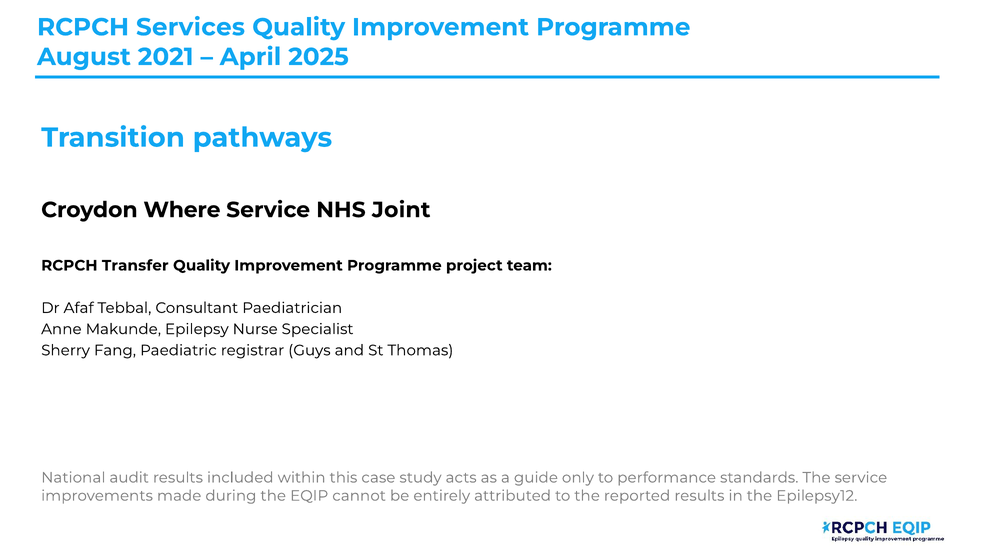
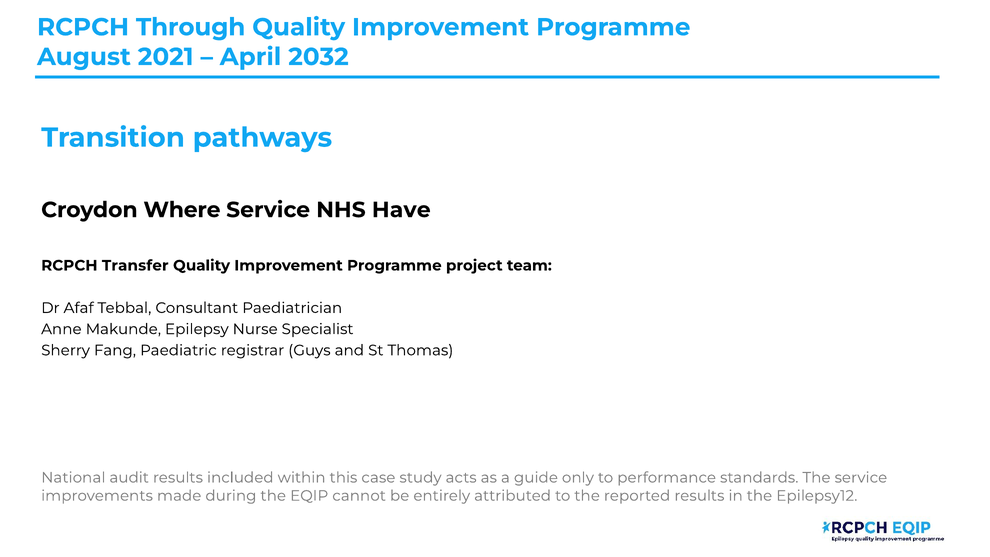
Services: Services -> Through (191, 27)
2025: 2025 -> 2032 (319, 57)
Joint: Joint -> Have (401, 210)
